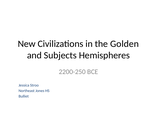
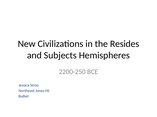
Golden: Golden -> Resides (125, 44)
